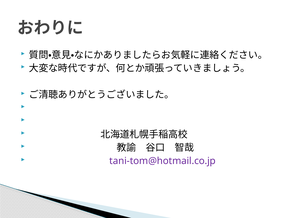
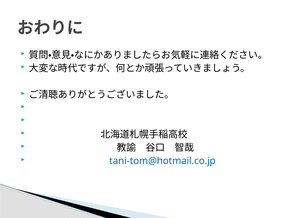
tani-tom@hotmail.co.jp colour: purple -> blue (163, 161)
